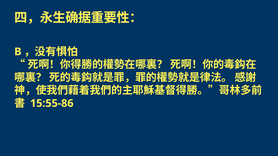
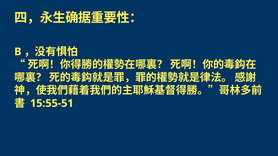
15:55-86: 15:55-86 -> 15:55-51 (52, 104)
